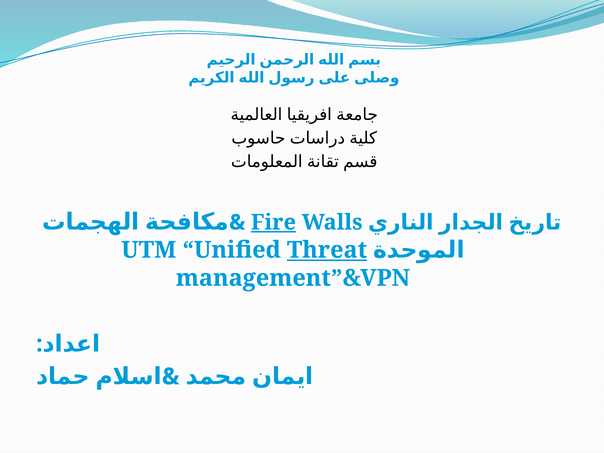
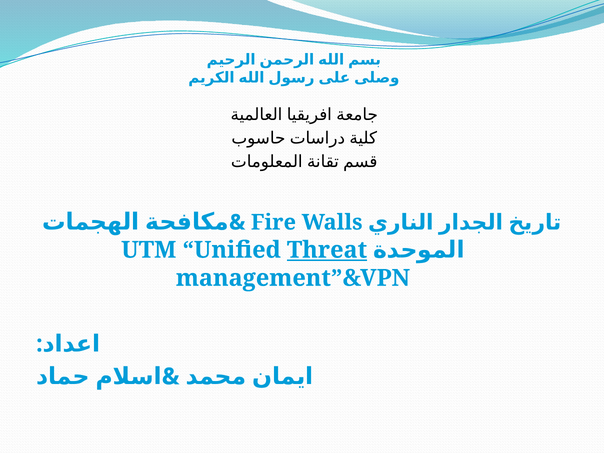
Fire underline: present -> none (274, 222)
